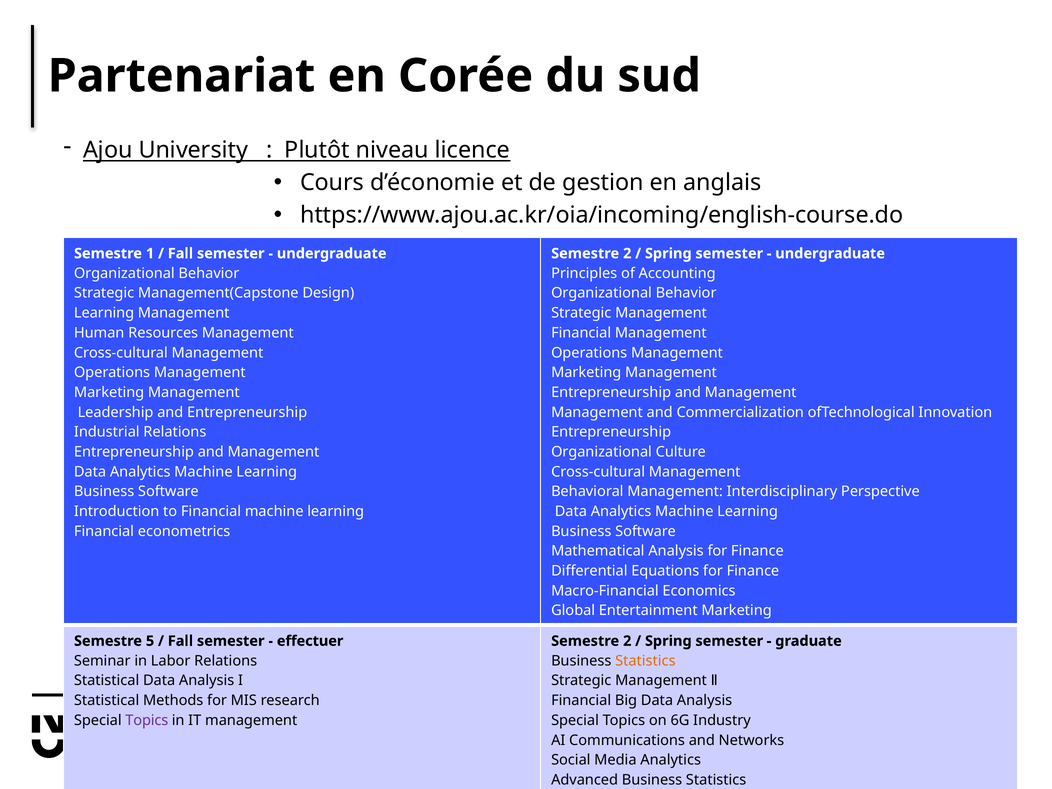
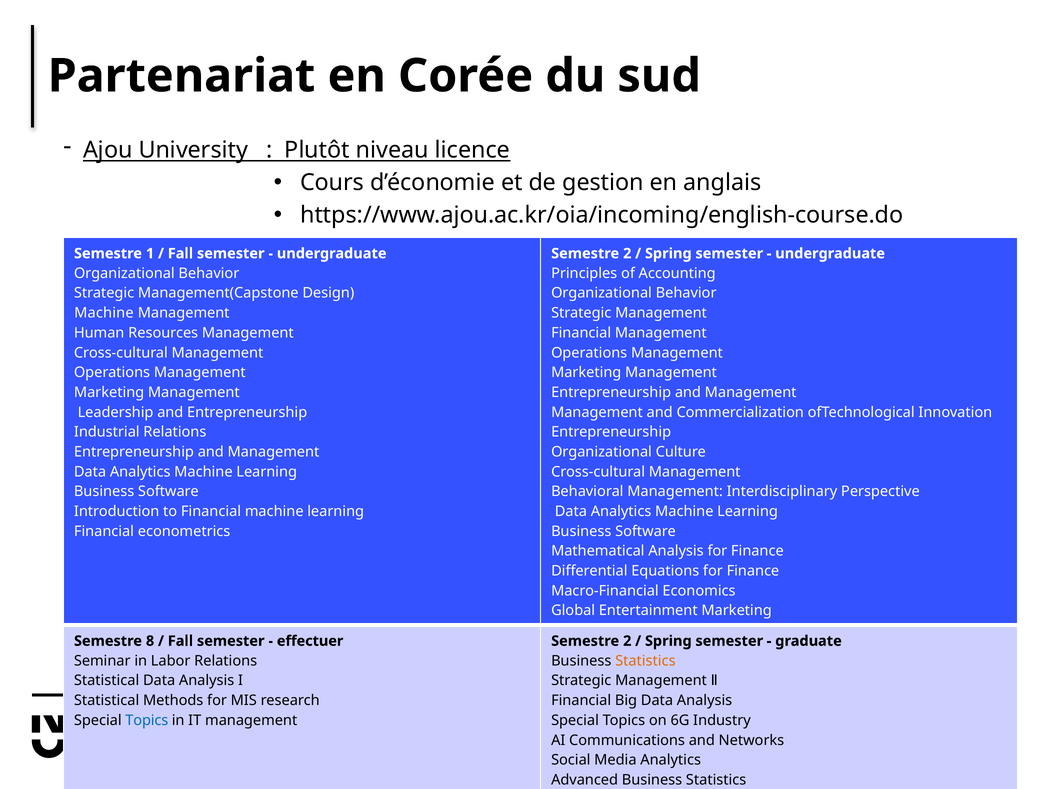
Learning: Learning -> Machine (104, 313)
5: 5 -> 8 (150, 641)
Topics colour: purple -> blue (147, 720)
